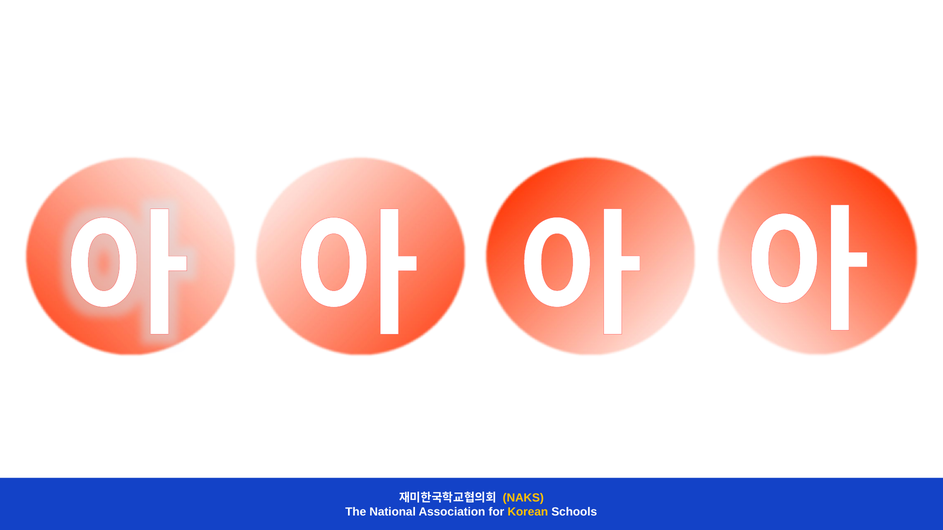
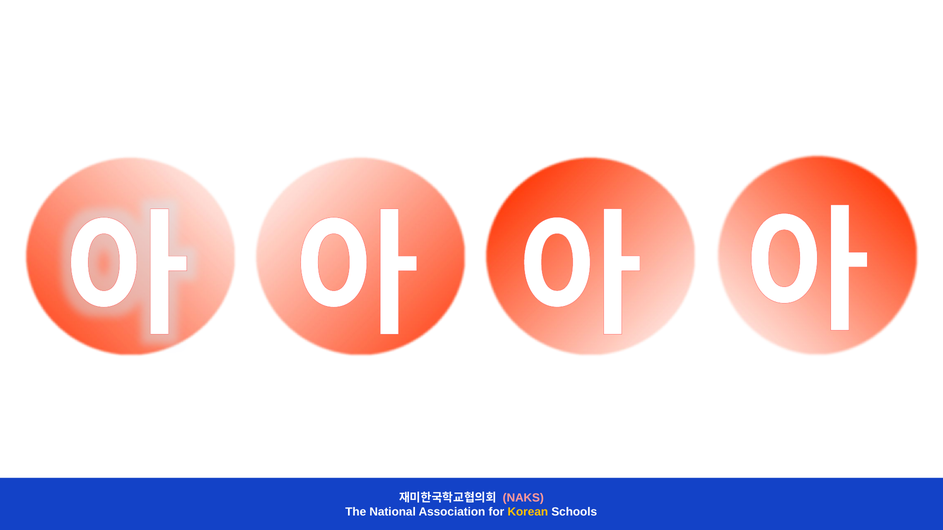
NAKS colour: yellow -> pink (523, 498)
